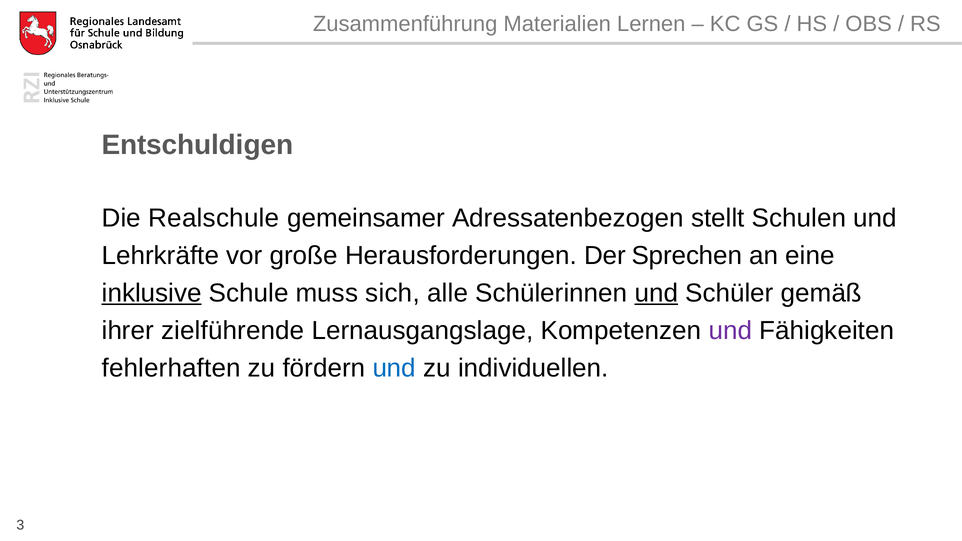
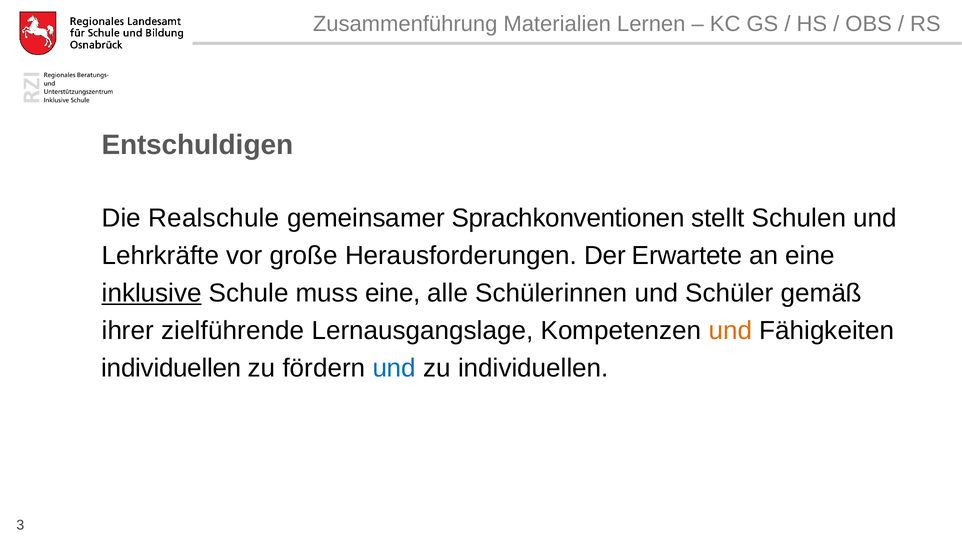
Adressatenbezogen: Adressatenbezogen -> Sprachkonventionen (568, 218)
Sprechen: Sprechen -> Erwartete (687, 256)
muss sich: sich -> eine (393, 293)
und underline: present -> none (656, 293)
und colour: purple -> orange (730, 331)
fehlerhaften: fehlerhaften -> individuellen (171, 368)
